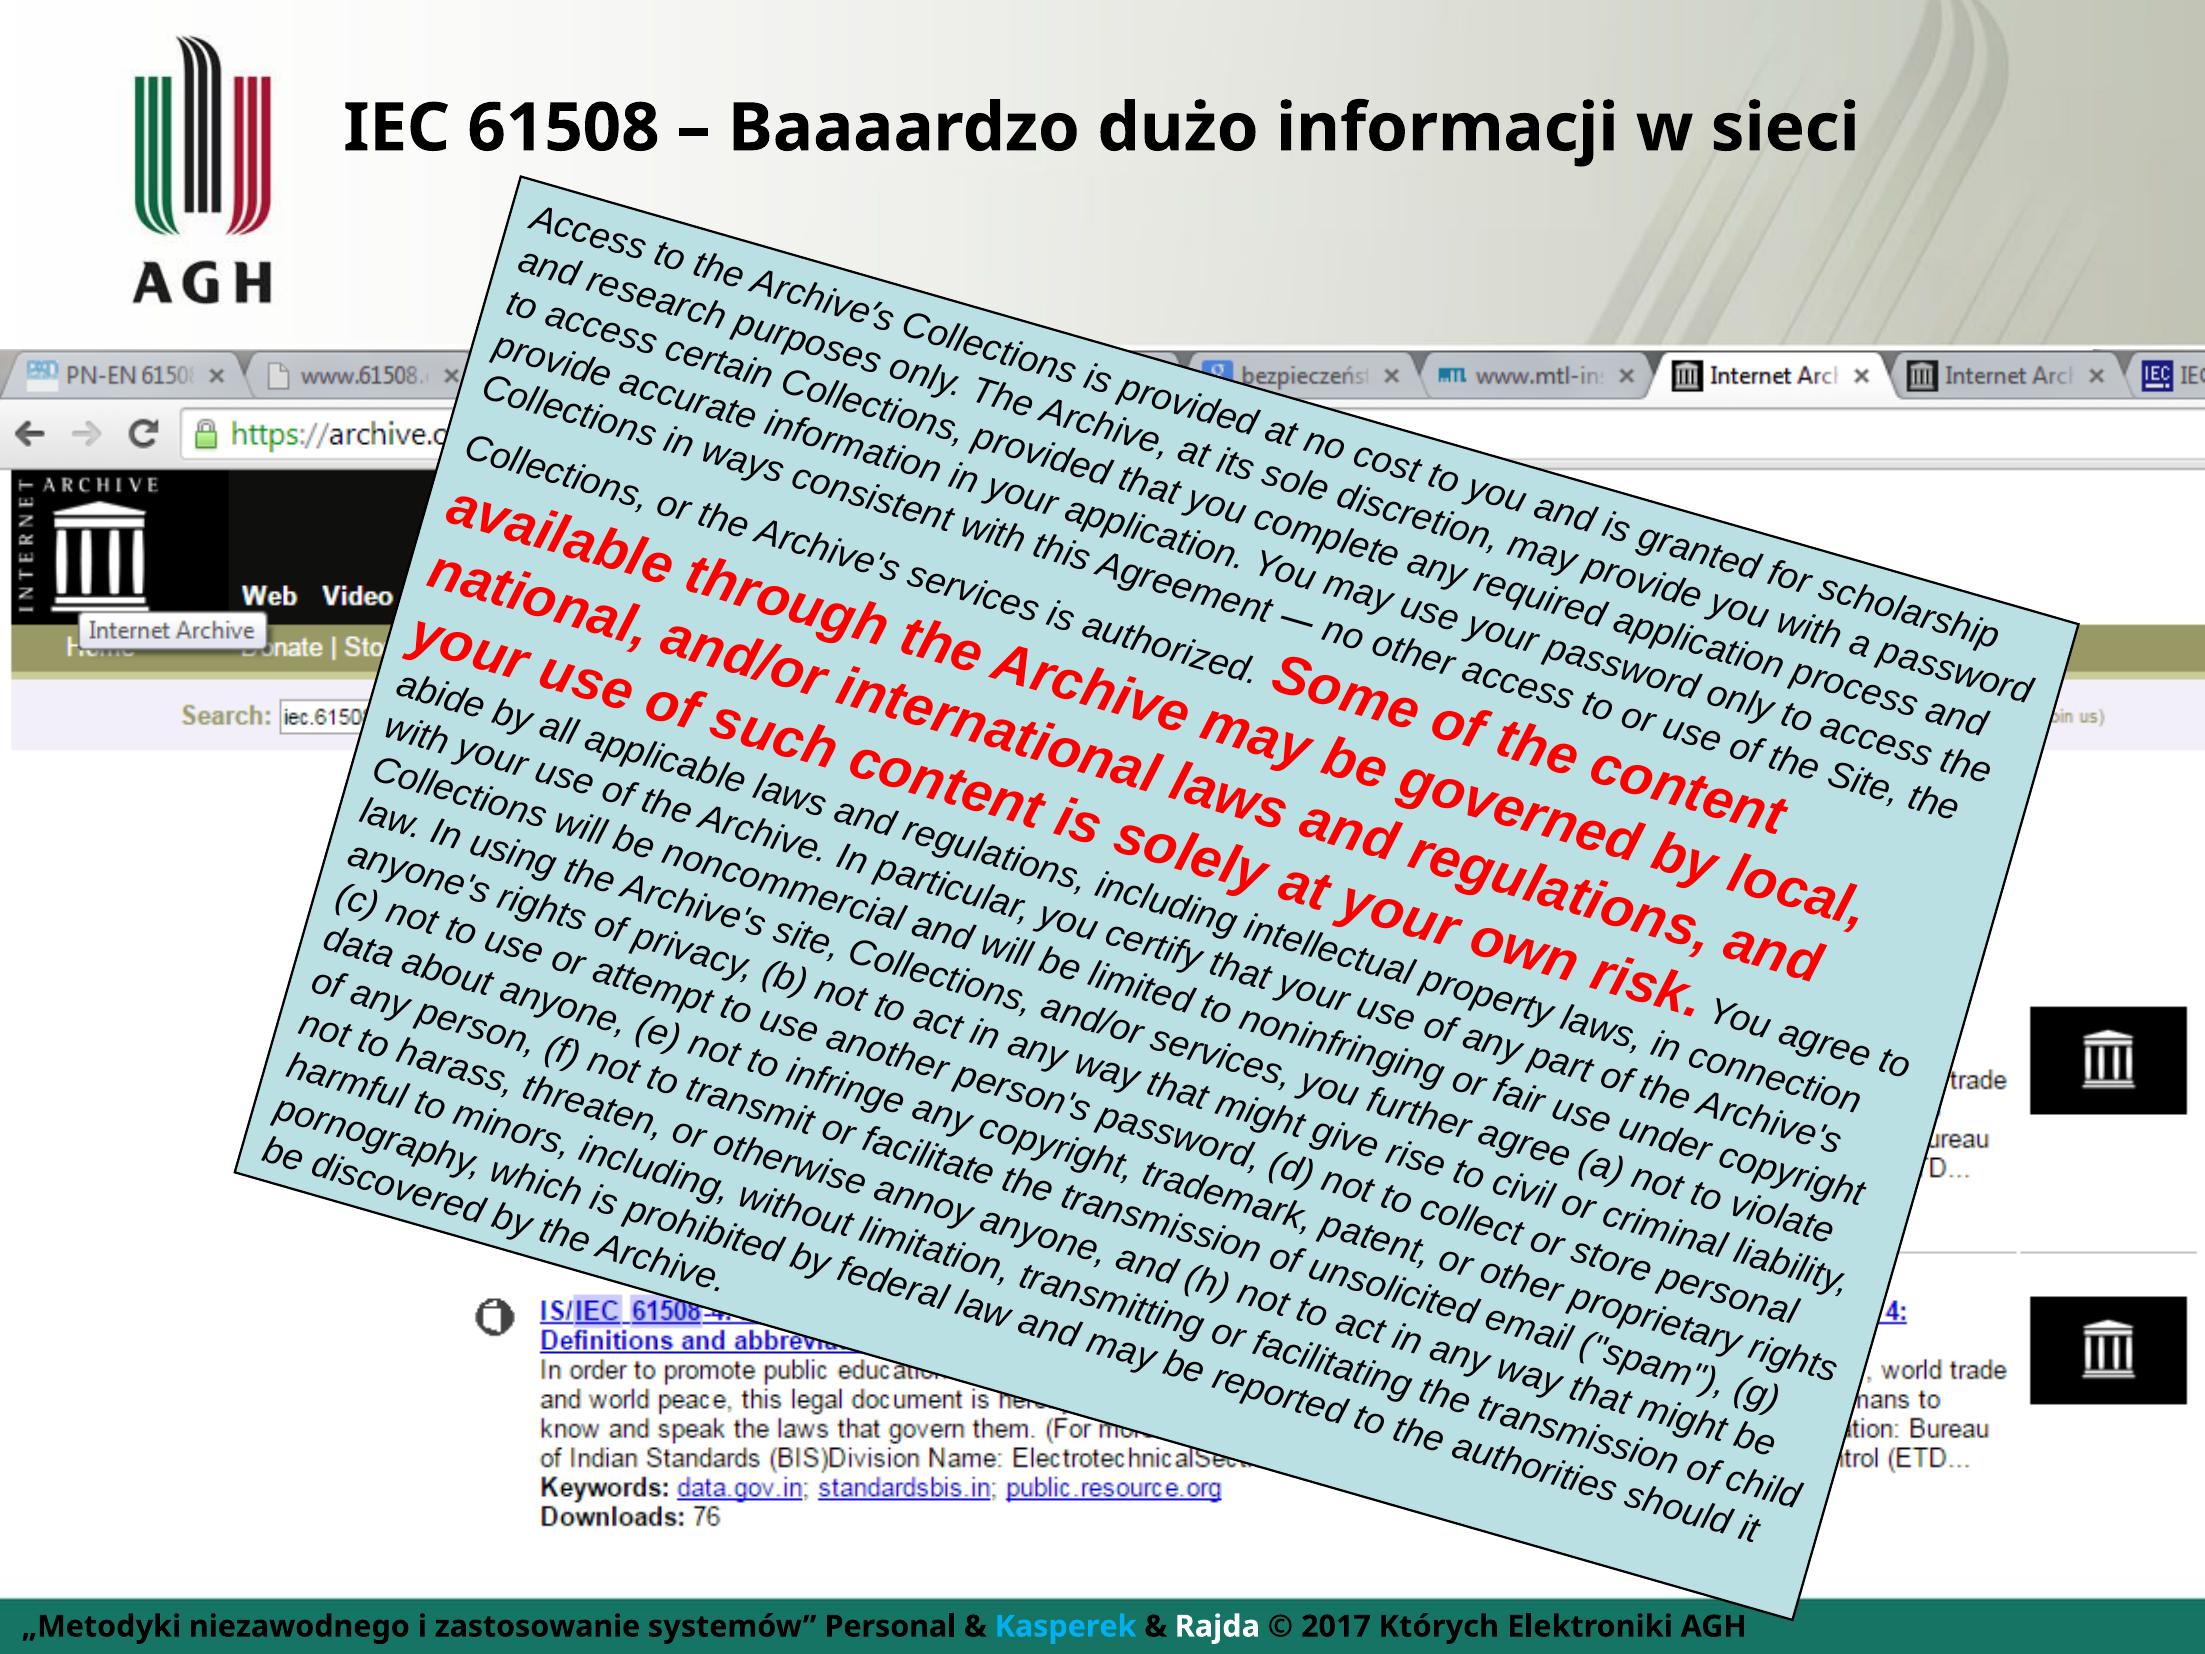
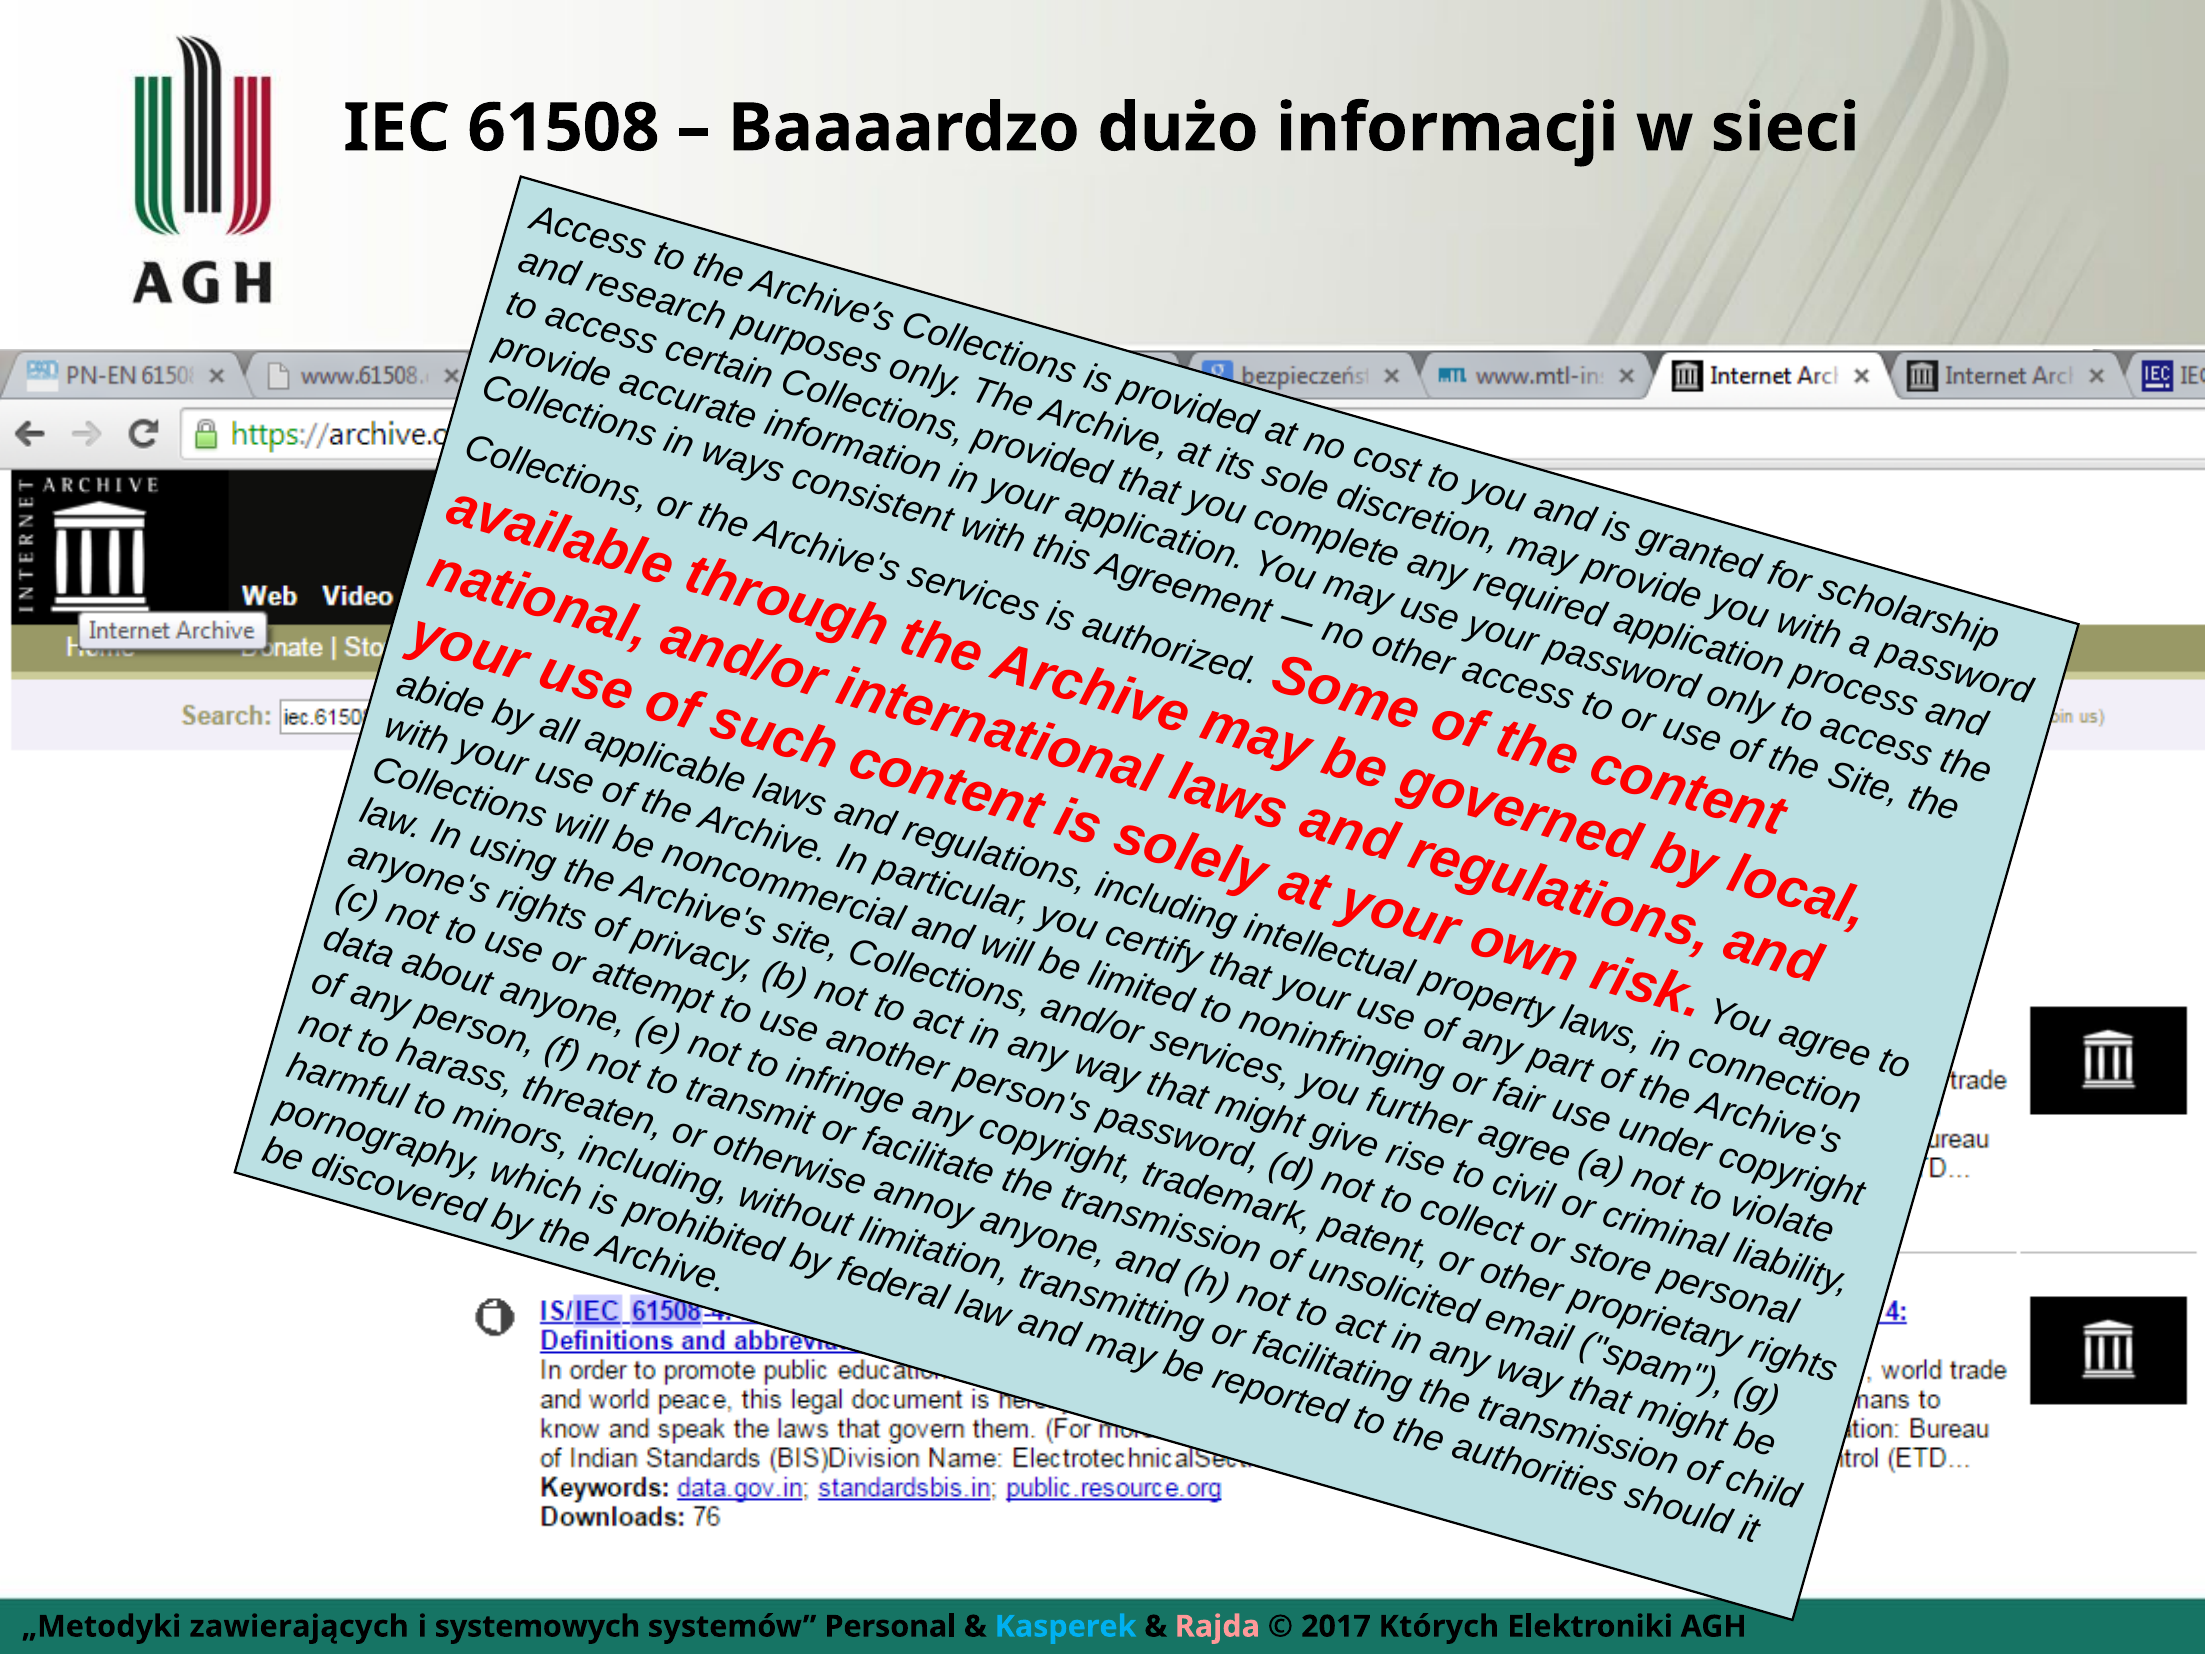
niezawodnego: niezawodnego -> zawierających (299, 1626)
zastosowanie: zastosowanie -> systemowych (538, 1626)
Rajda colour: white -> pink (1217, 1626)
